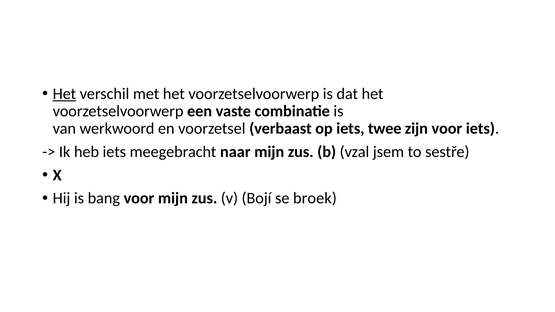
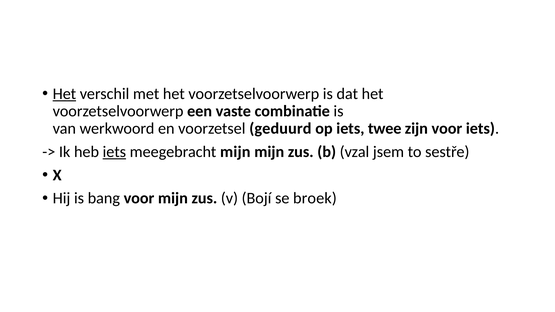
verbaast: verbaast -> geduurd (280, 129)
iets underline: none -> present (114, 152)
meegebracht naar: naar -> mijn (235, 152)
